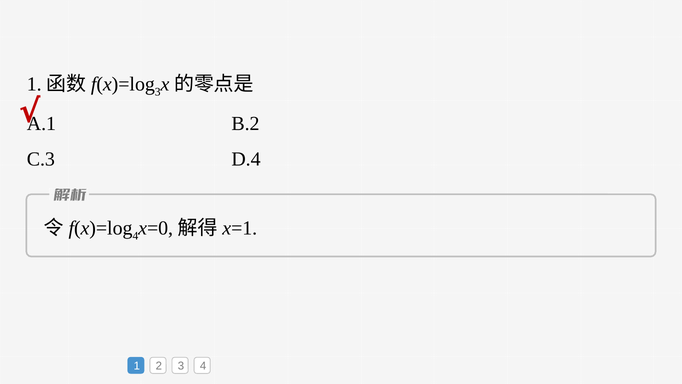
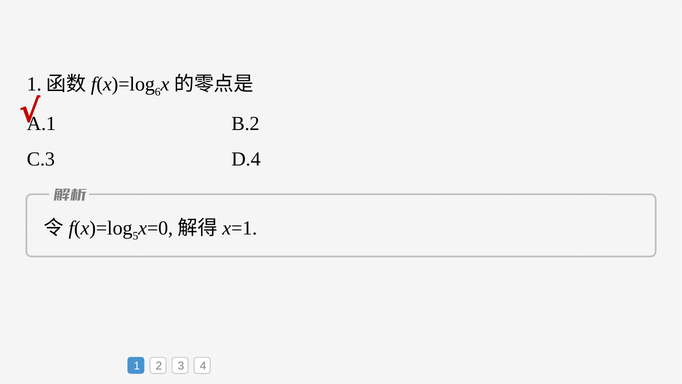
3: 3 -> 6 (158, 92)
4: 4 -> 5 (135, 236)
